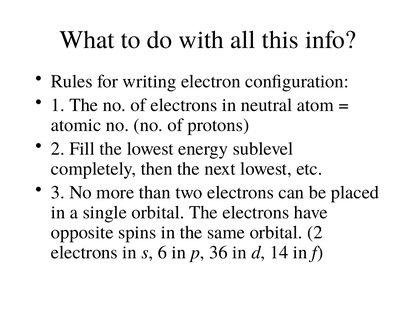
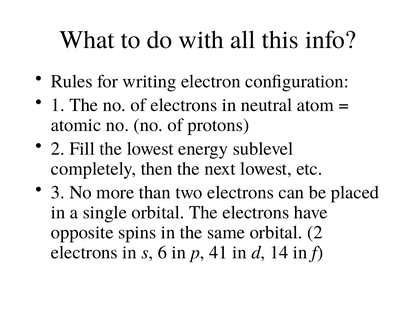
36: 36 -> 41 (218, 252)
